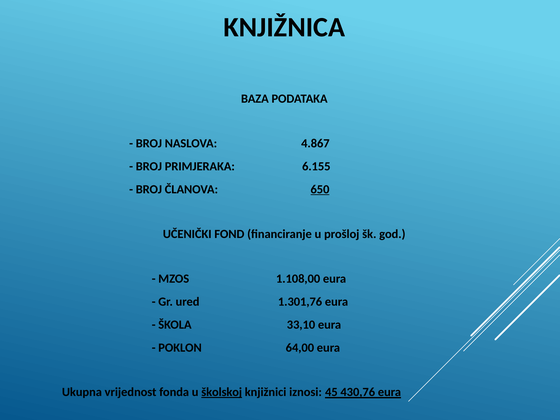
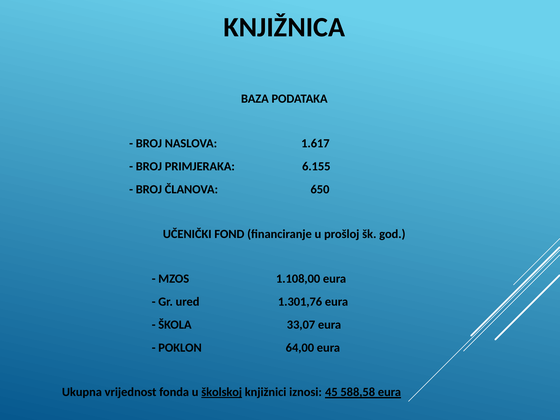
4.867: 4.867 -> 1.617 (315, 143)
650 underline: present -> none (320, 189)
33,10: 33,10 -> 33,07 (301, 325)
430,76: 430,76 -> 588,58 (358, 392)
